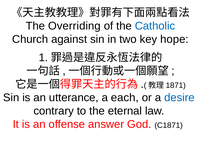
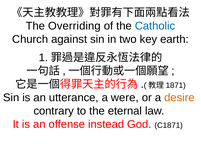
hope: hope -> earth (174, 39)
each: each -> were (125, 98)
desire colour: blue -> orange (179, 98)
answer: answer -> instead (106, 125)
